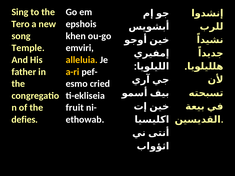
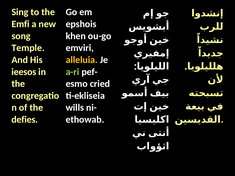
Tero: Tero -> Emfi (20, 24)
father: father -> ieesos (24, 72)
a-ri colour: yellow -> light green (73, 72)
fruit: fruit -> wills (75, 108)
